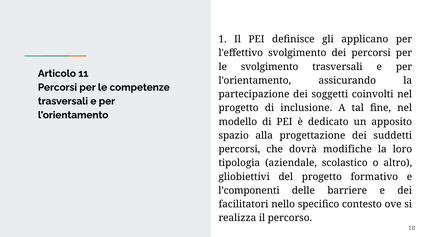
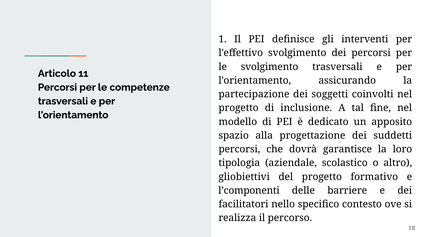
applicano: applicano -> interventi (365, 39)
modifiche: modifiche -> garantisce (347, 149)
